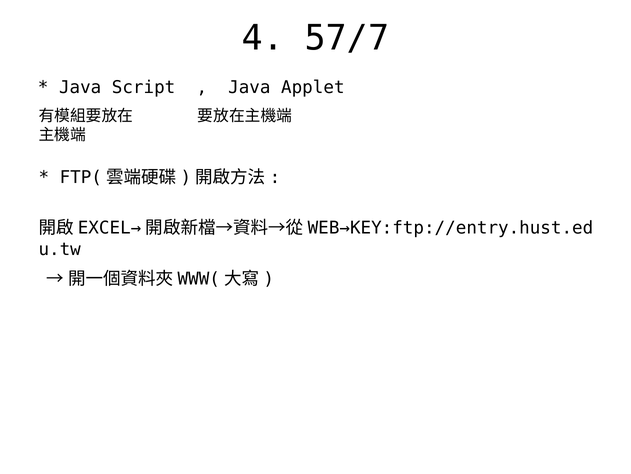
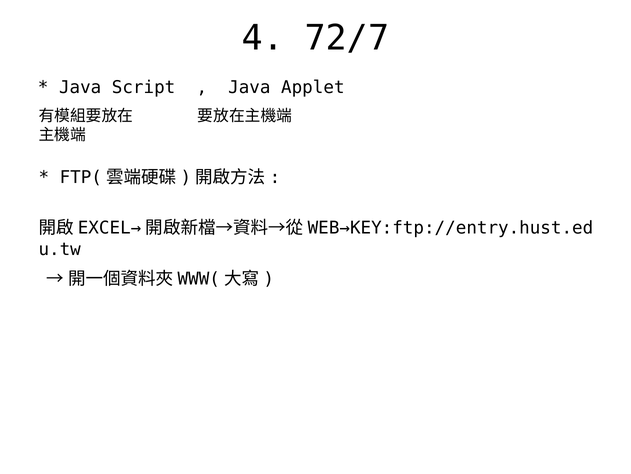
57/7: 57/7 -> 72/7 (347, 38)
